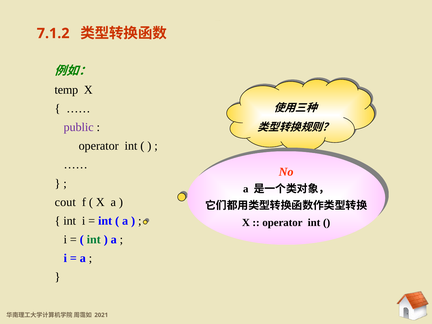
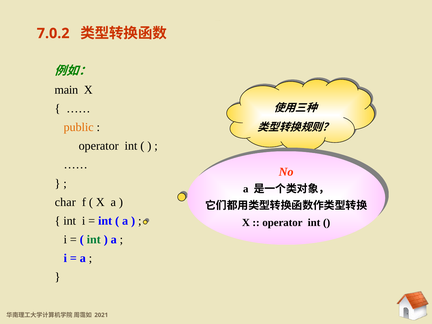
7.1.2: 7.1.2 -> 7.0.2 (53, 33)
temp: temp -> main (66, 90)
public colour: purple -> orange (79, 127)
cout: cout -> char (65, 202)
